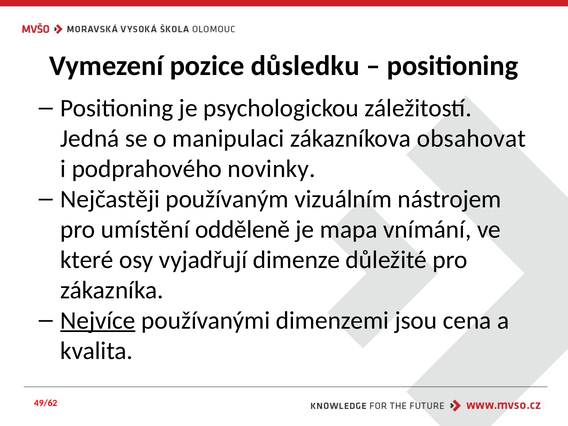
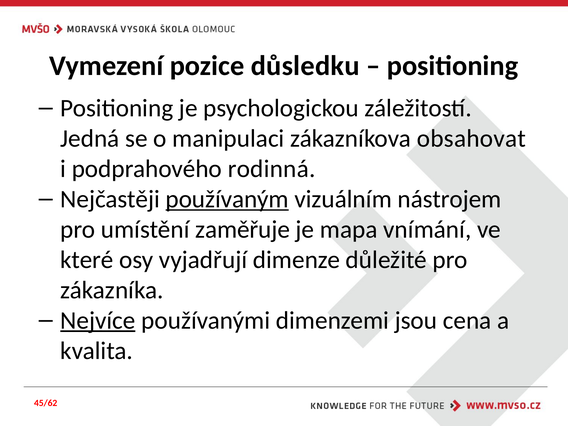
novinky: novinky -> rodinná (272, 169)
používaným underline: none -> present (227, 199)
odděleně: odděleně -> zaměřuje (243, 229)
49/62: 49/62 -> 45/62 (46, 403)
